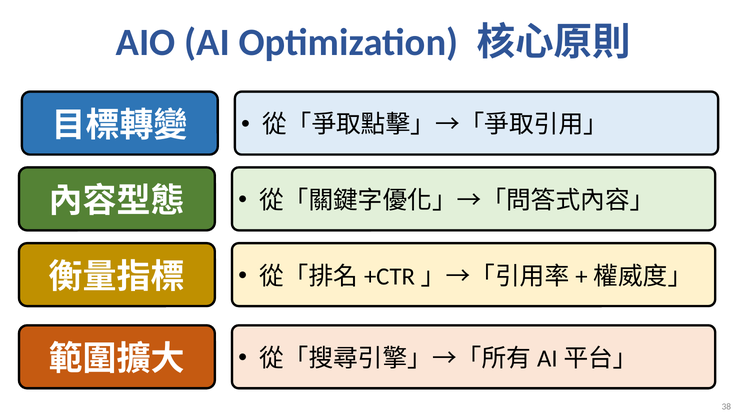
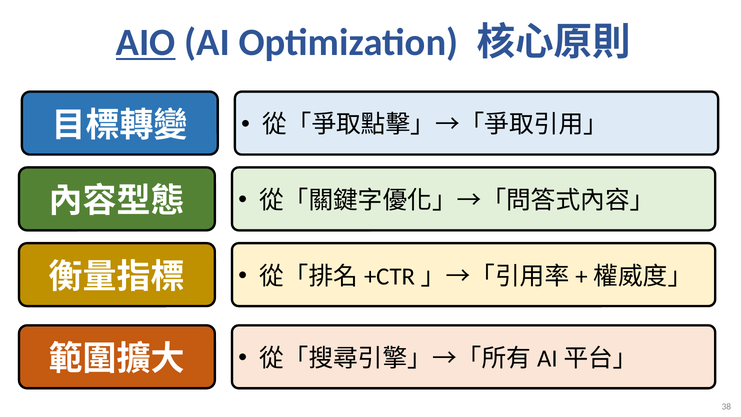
AIO underline: none -> present (146, 42)
